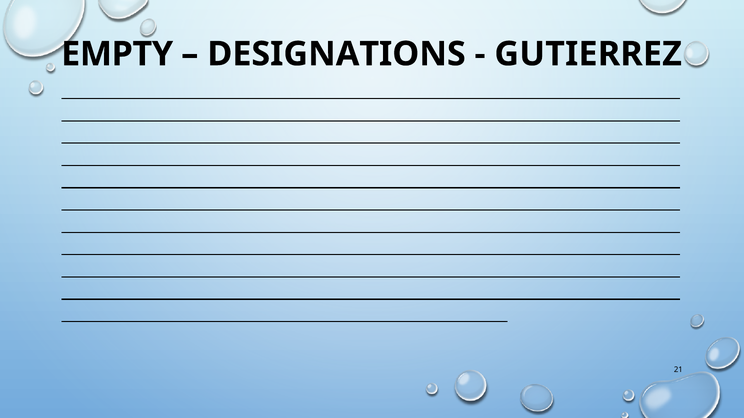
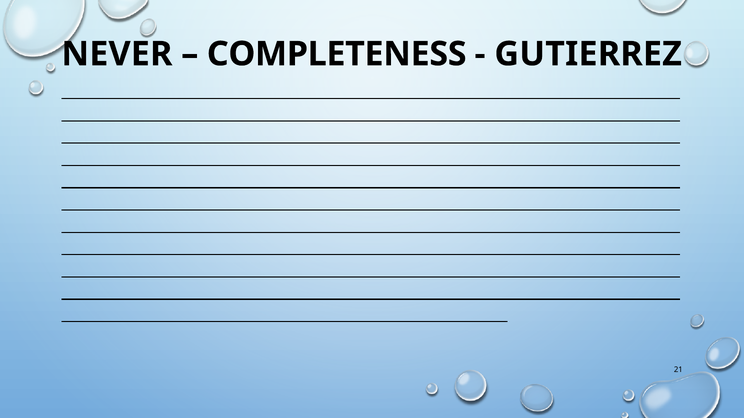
EMPTY: EMPTY -> NEVER (117, 54)
DESIGNATIONS: DESIGNATIONS -> COMPLETENESS (337, 54)
